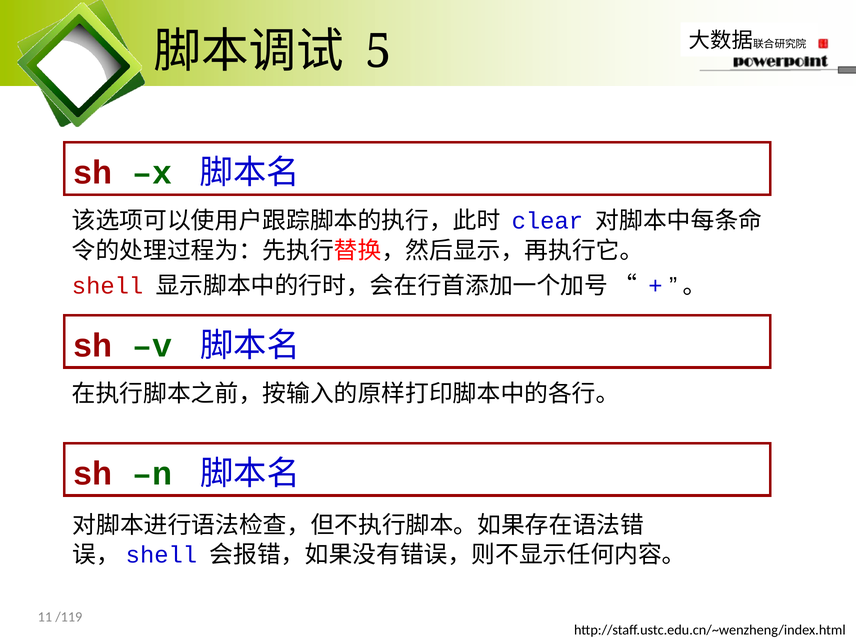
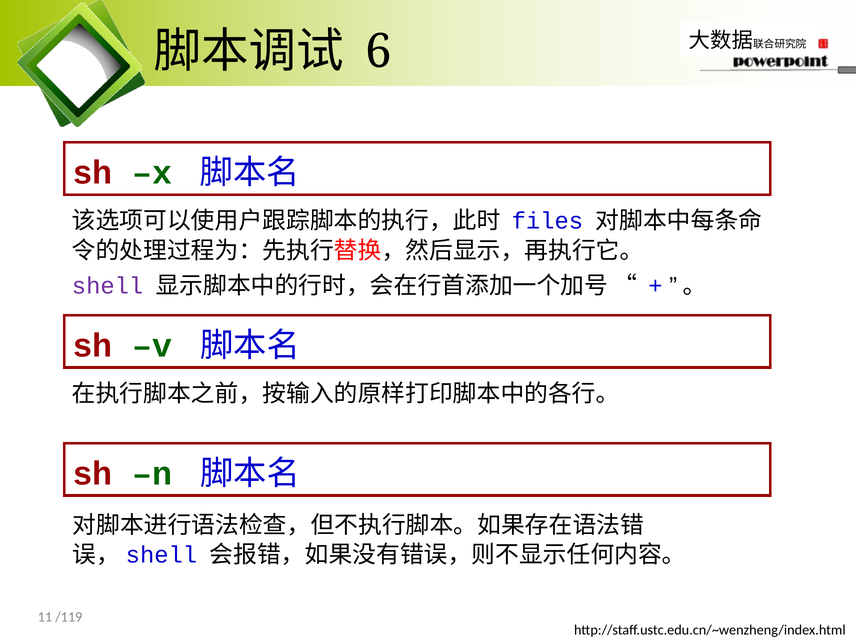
5: 5 -> 6 (379, 51)
clear: clear -> files (547, 221)
shell colour: red -> purple (108, 286)
